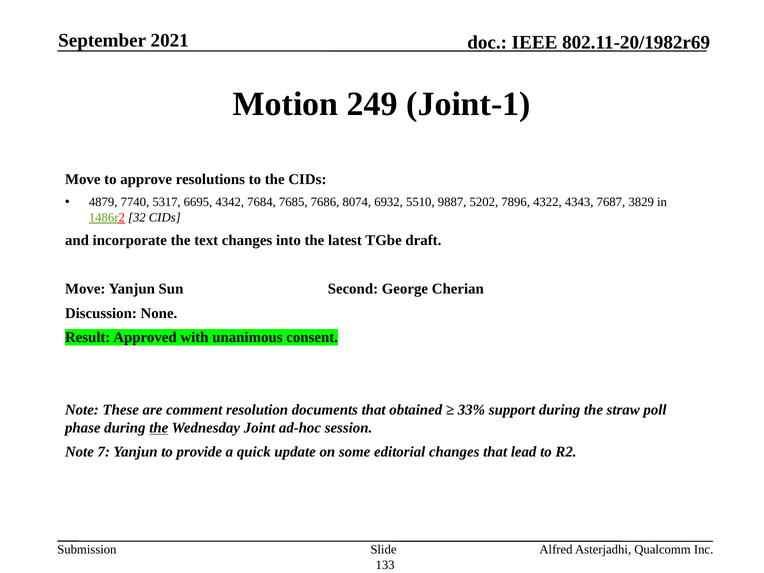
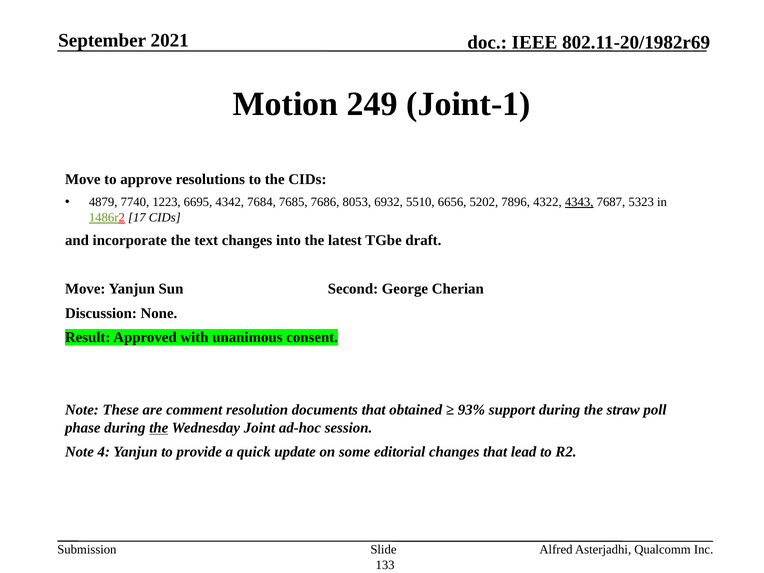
5317: 5317 -> 1223 (167, 202)
8074: 8074 -> 8053 (357, 202)
9887: 9887 -> 6656 (452, 202)
4343 underline: none -> present (579, 202)
3829: 3829 -> 5323 (641, 202)
32: 32 -> 17 (137, 217)
33%: 33% -> 93% (471, 410)
7: 7 -> 4 (104, 452)
